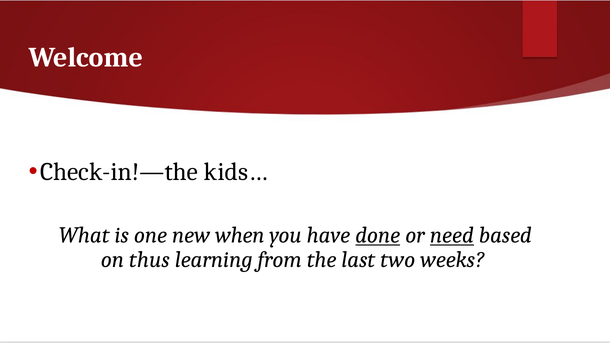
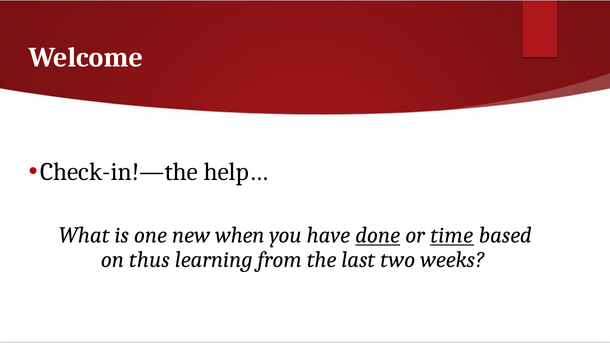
kids…: kids… -> help… (236, 172)
need: need -> time (452, 235)
